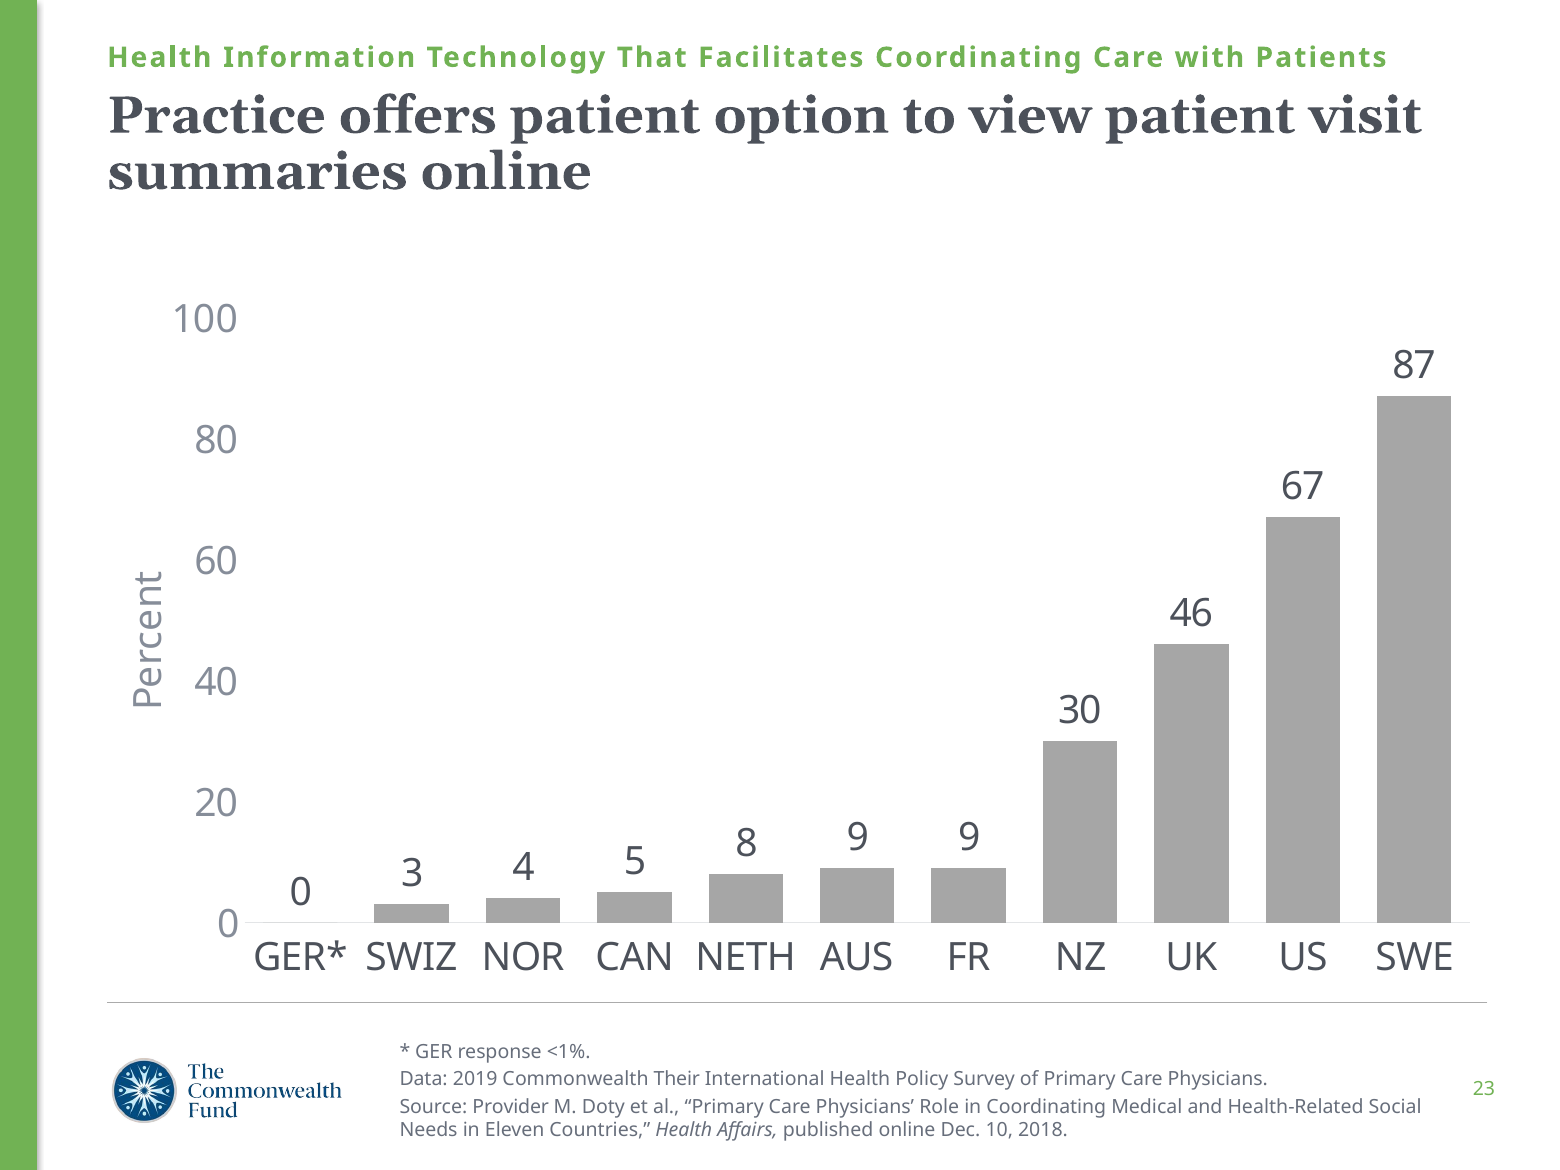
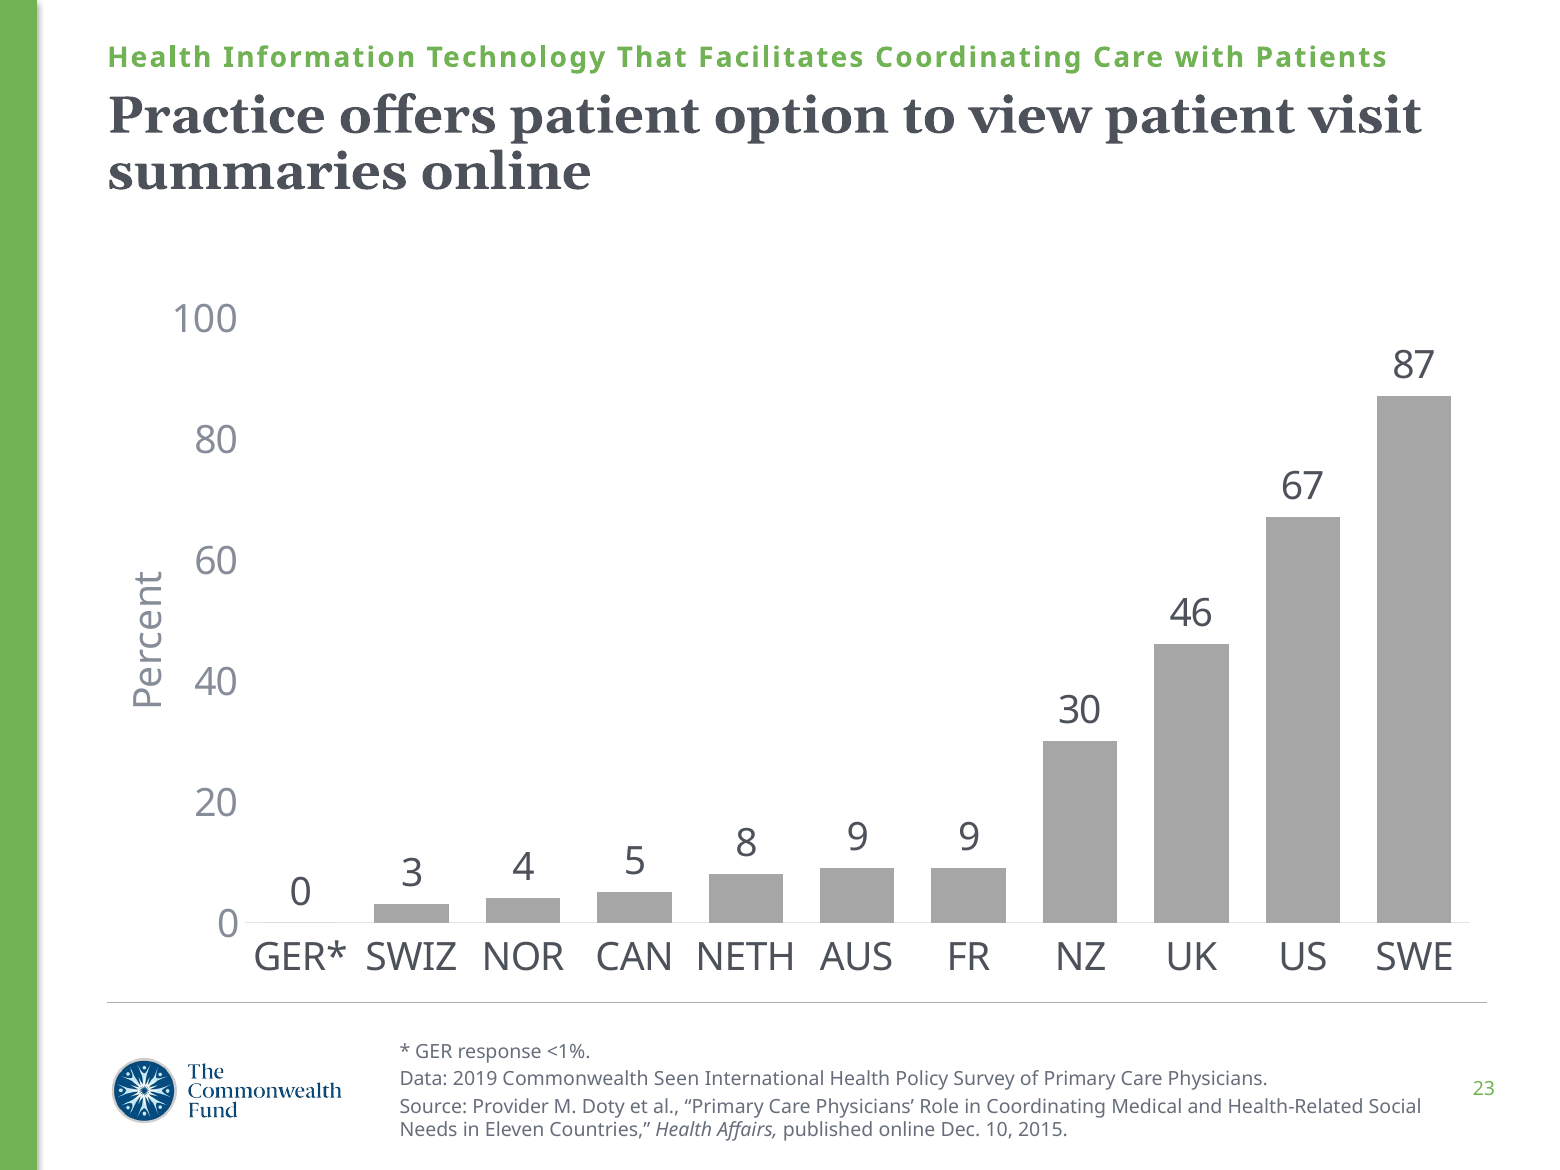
Their: Their -> Seen (677, 1080)
2018: 2018 -> 2015 (1043, 1130)
